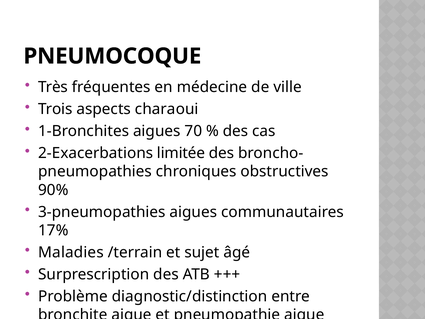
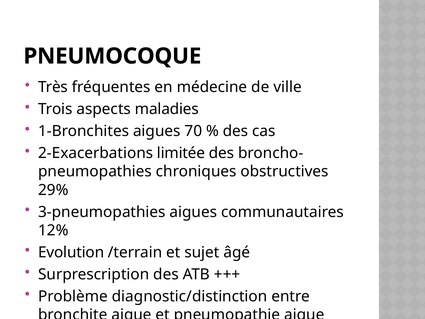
charaoui: charaoui -> maladies (167, 109)
90%: 90% -> 29% (53, 190)
17%: 17% -> 12% (53, 230)
Maladies: Maladies -> Evolution (71, 252)
